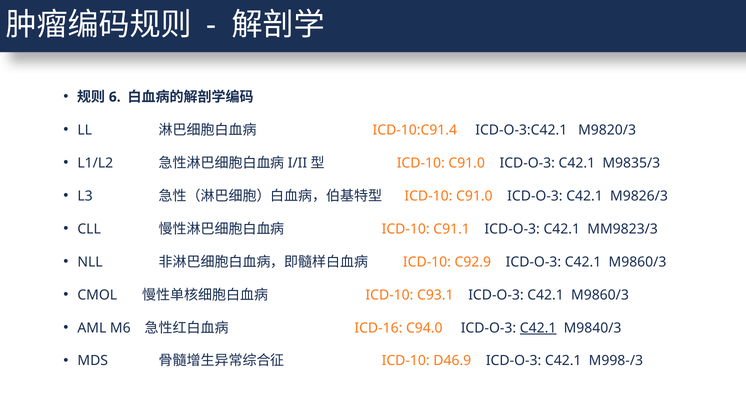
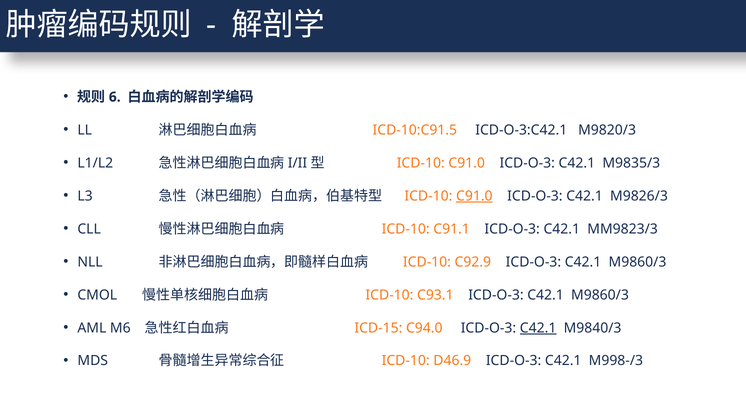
ICD-10:C91.4: ICD-10:C91.4 -> ICD-10:C91.5 (415, 130)
C91.0 underline: none -> present (474, 196)
ICD-16: ICD-16 -> ICD-15 (378, 328)
